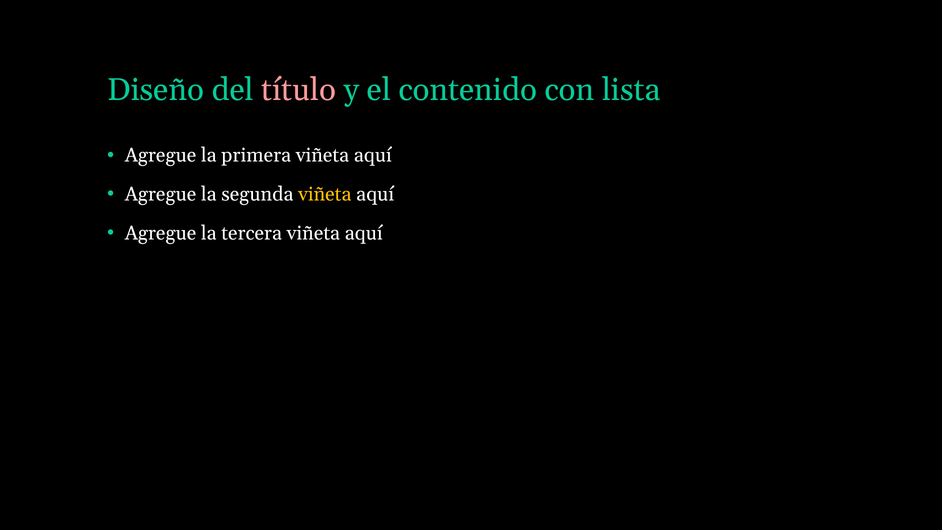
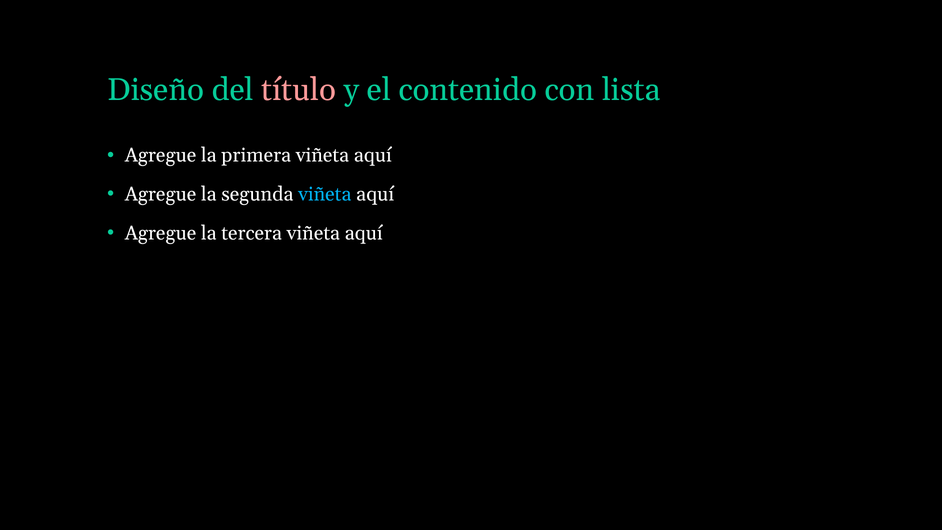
viñeta colour: yellow -> light blue (325, 194)
